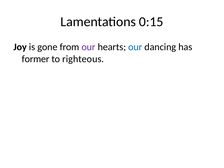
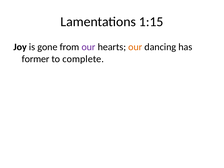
0:15: 0:15 -> 1:15 (151, 22)
our colour: blue -> orange (135, 47)
righteous: righteous -> complete (83, 59)
